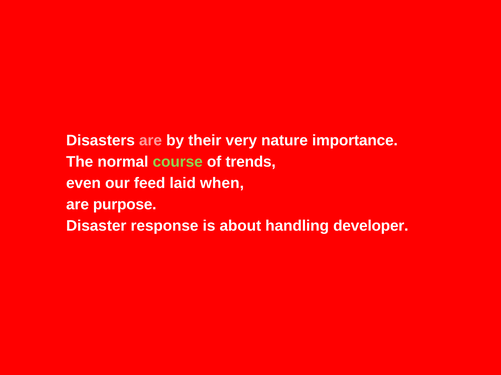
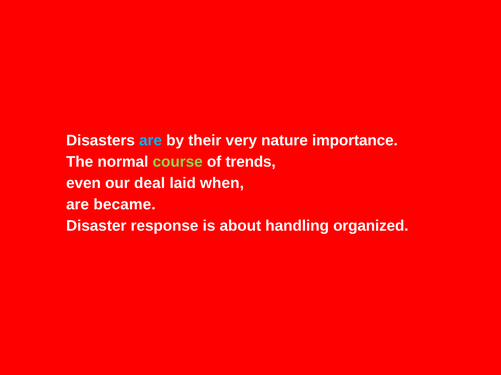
are colour: pink -> light blue (151, 141)
feed: feed -> deal (150, 183)
purpose: purpose -> became (125, 205)
developer: developer -> organized (371, 226)
